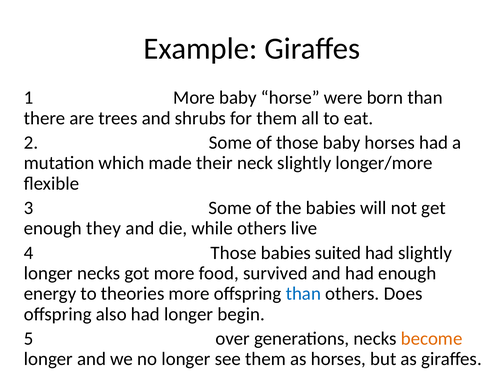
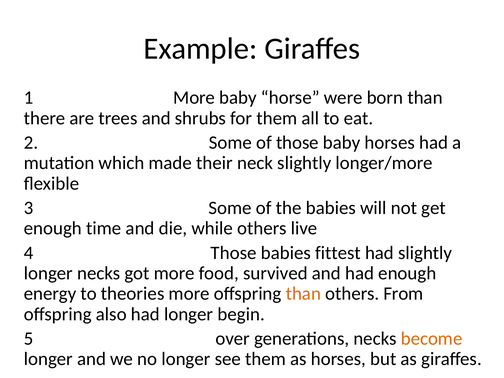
they: they -> time (104, 228)
babies suited: suited -> fittest (338, 253)
than colour: blue -> orange (303, 294)
Does: Does -> From (403, 294)
